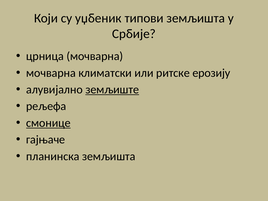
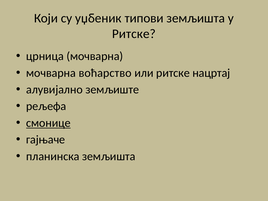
Србије: Србије -> Ритске (134, 34)
климатски: климатски -> воћарство (105, 73)
ерозију: ерозију -> нацртај (211, 73)
земљиште underline: present -> none (112, 90)
